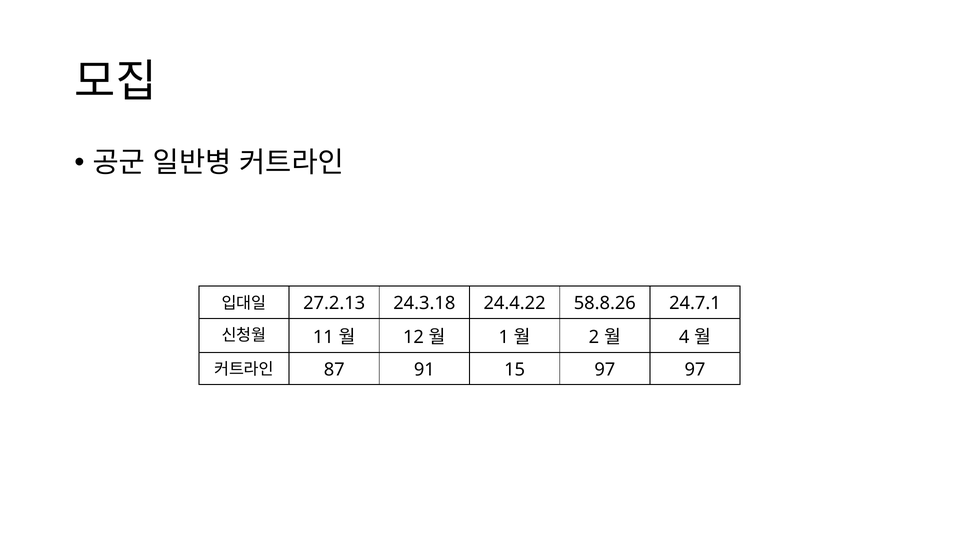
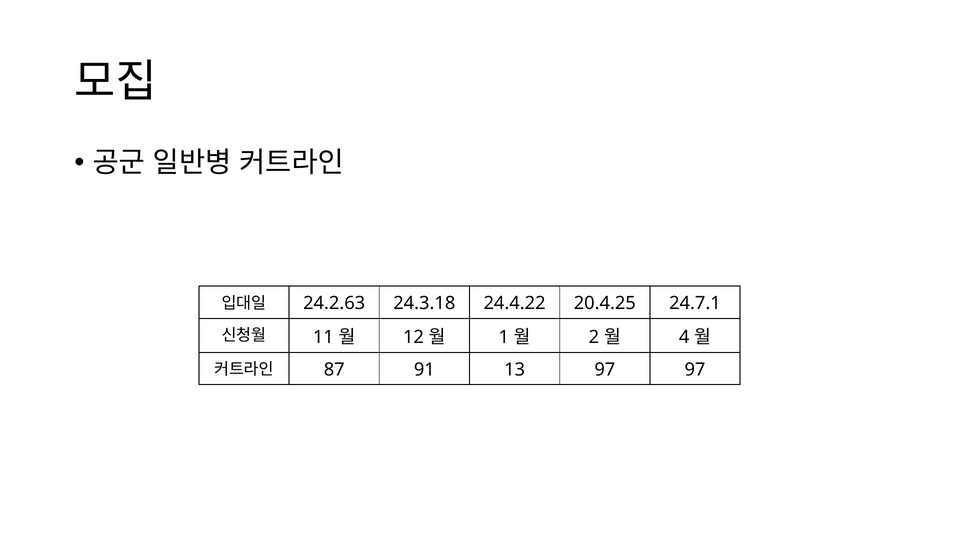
27.2.13: 27.2.13 -> 24.2.63 (334, 303)
58.8.26: 58.8.26 -> 20.4.25 (605, 303)
15: 15 -> 13 (515, 369)
